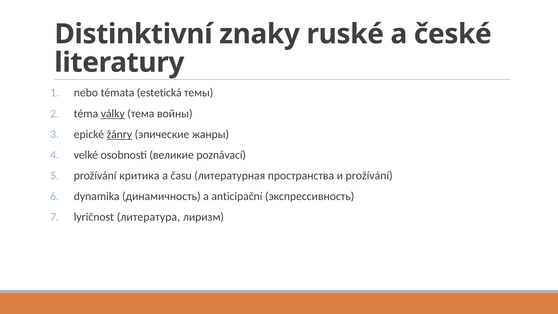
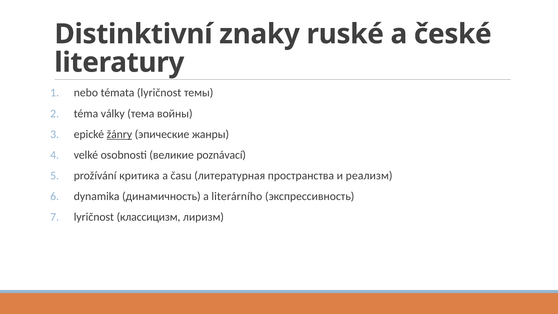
témata estetická: estetická -> lyričnost (159, 93)
války underline: present -> none (113, 113)
и prožívání: prožívání -> реализм (369, 176)
anticipační: anticipační -> literárního (237, 196)
литература: литература -> классицизм (149, 217)
